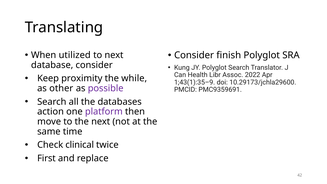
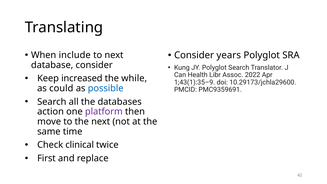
finish: finish -> years (229, 55)
utilized: utilized -> include (75, 55)
proximity: proximity -> increased (82, 78)
other: other -> could (61, 88)
possible colour: purple -> blue (106, 88)
